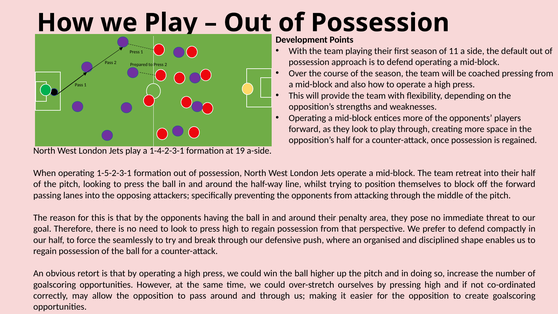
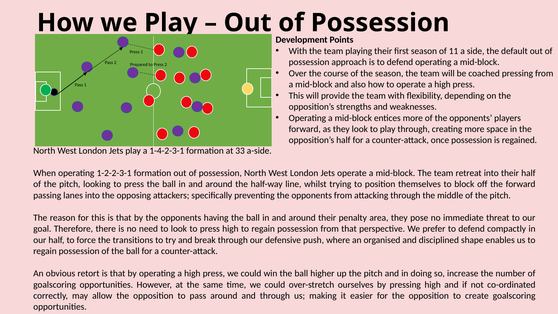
19: 19 -> 33 (240, 151)
1-5-2-3-1: 1-5-2-3-1 -> 1-2-2-3-1 (114, 173)
seamlessly: seamlessly -> transitions (133, 240)
